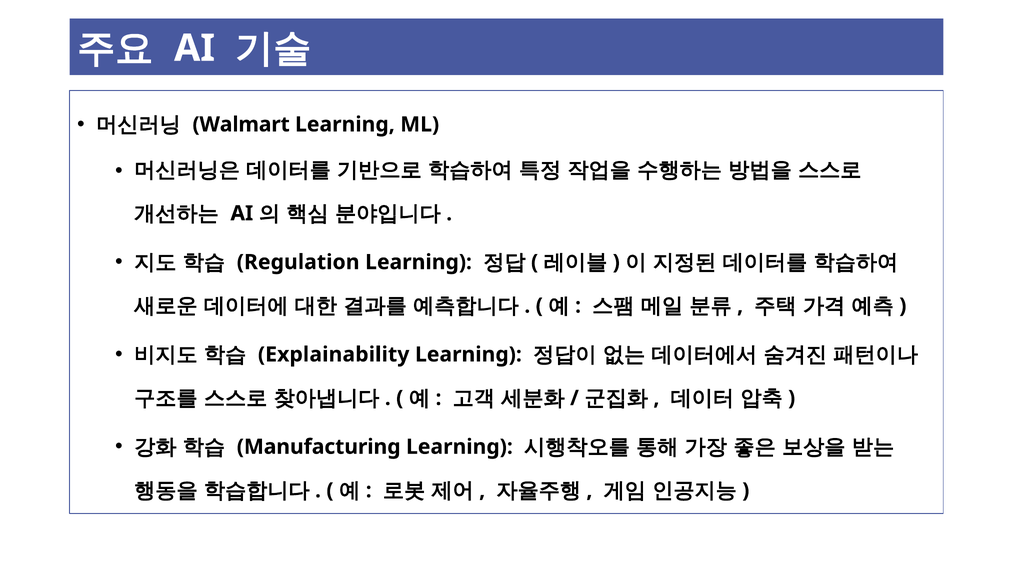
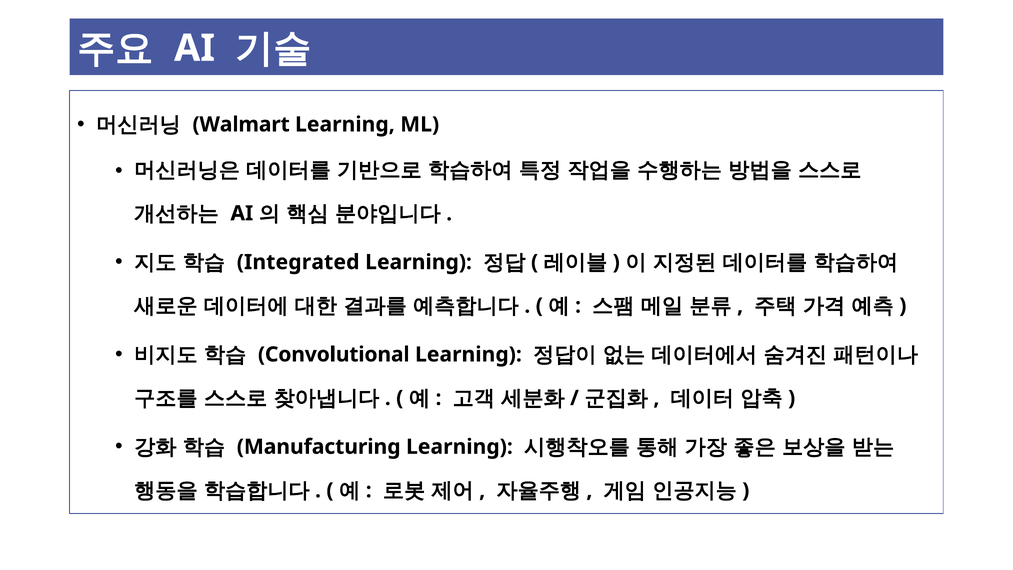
Regulation: Regulation -> Integrated (298, 262)
Explainability: Explainability -> Convolutional (334, 354)
